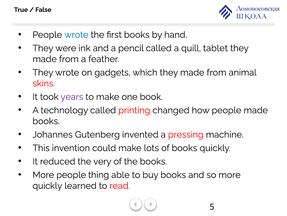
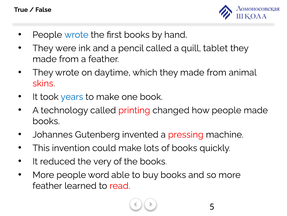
gadgets: gadgets -> daytime (112, 72)
years colour: purple -> blue (72, 97)
thing: thing -> word (99, 174)
quickly: quickly -> feather (47, 185)
